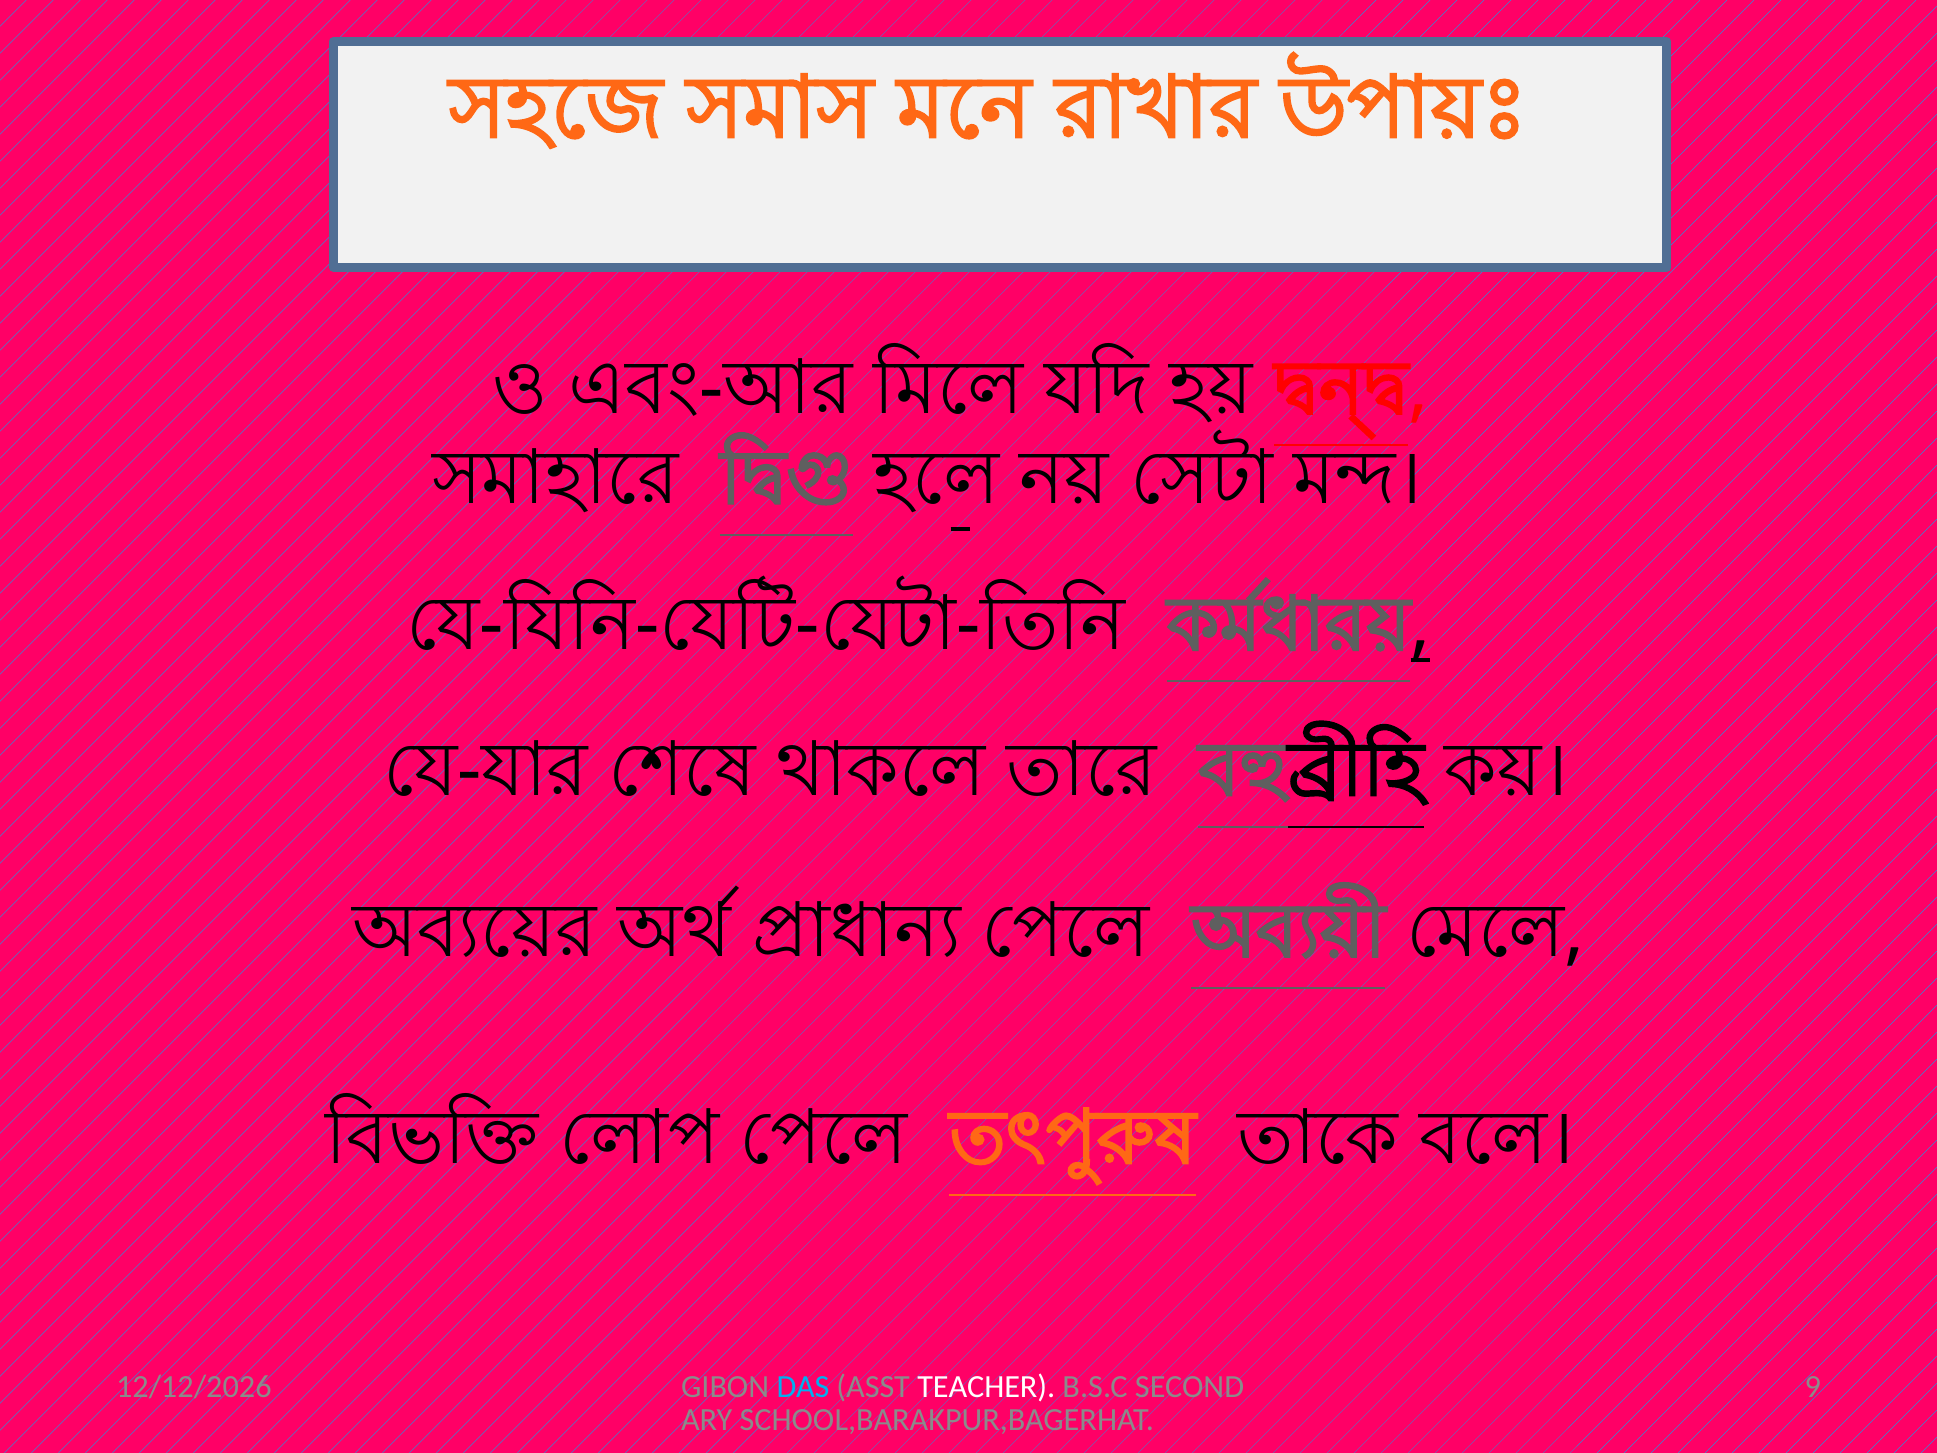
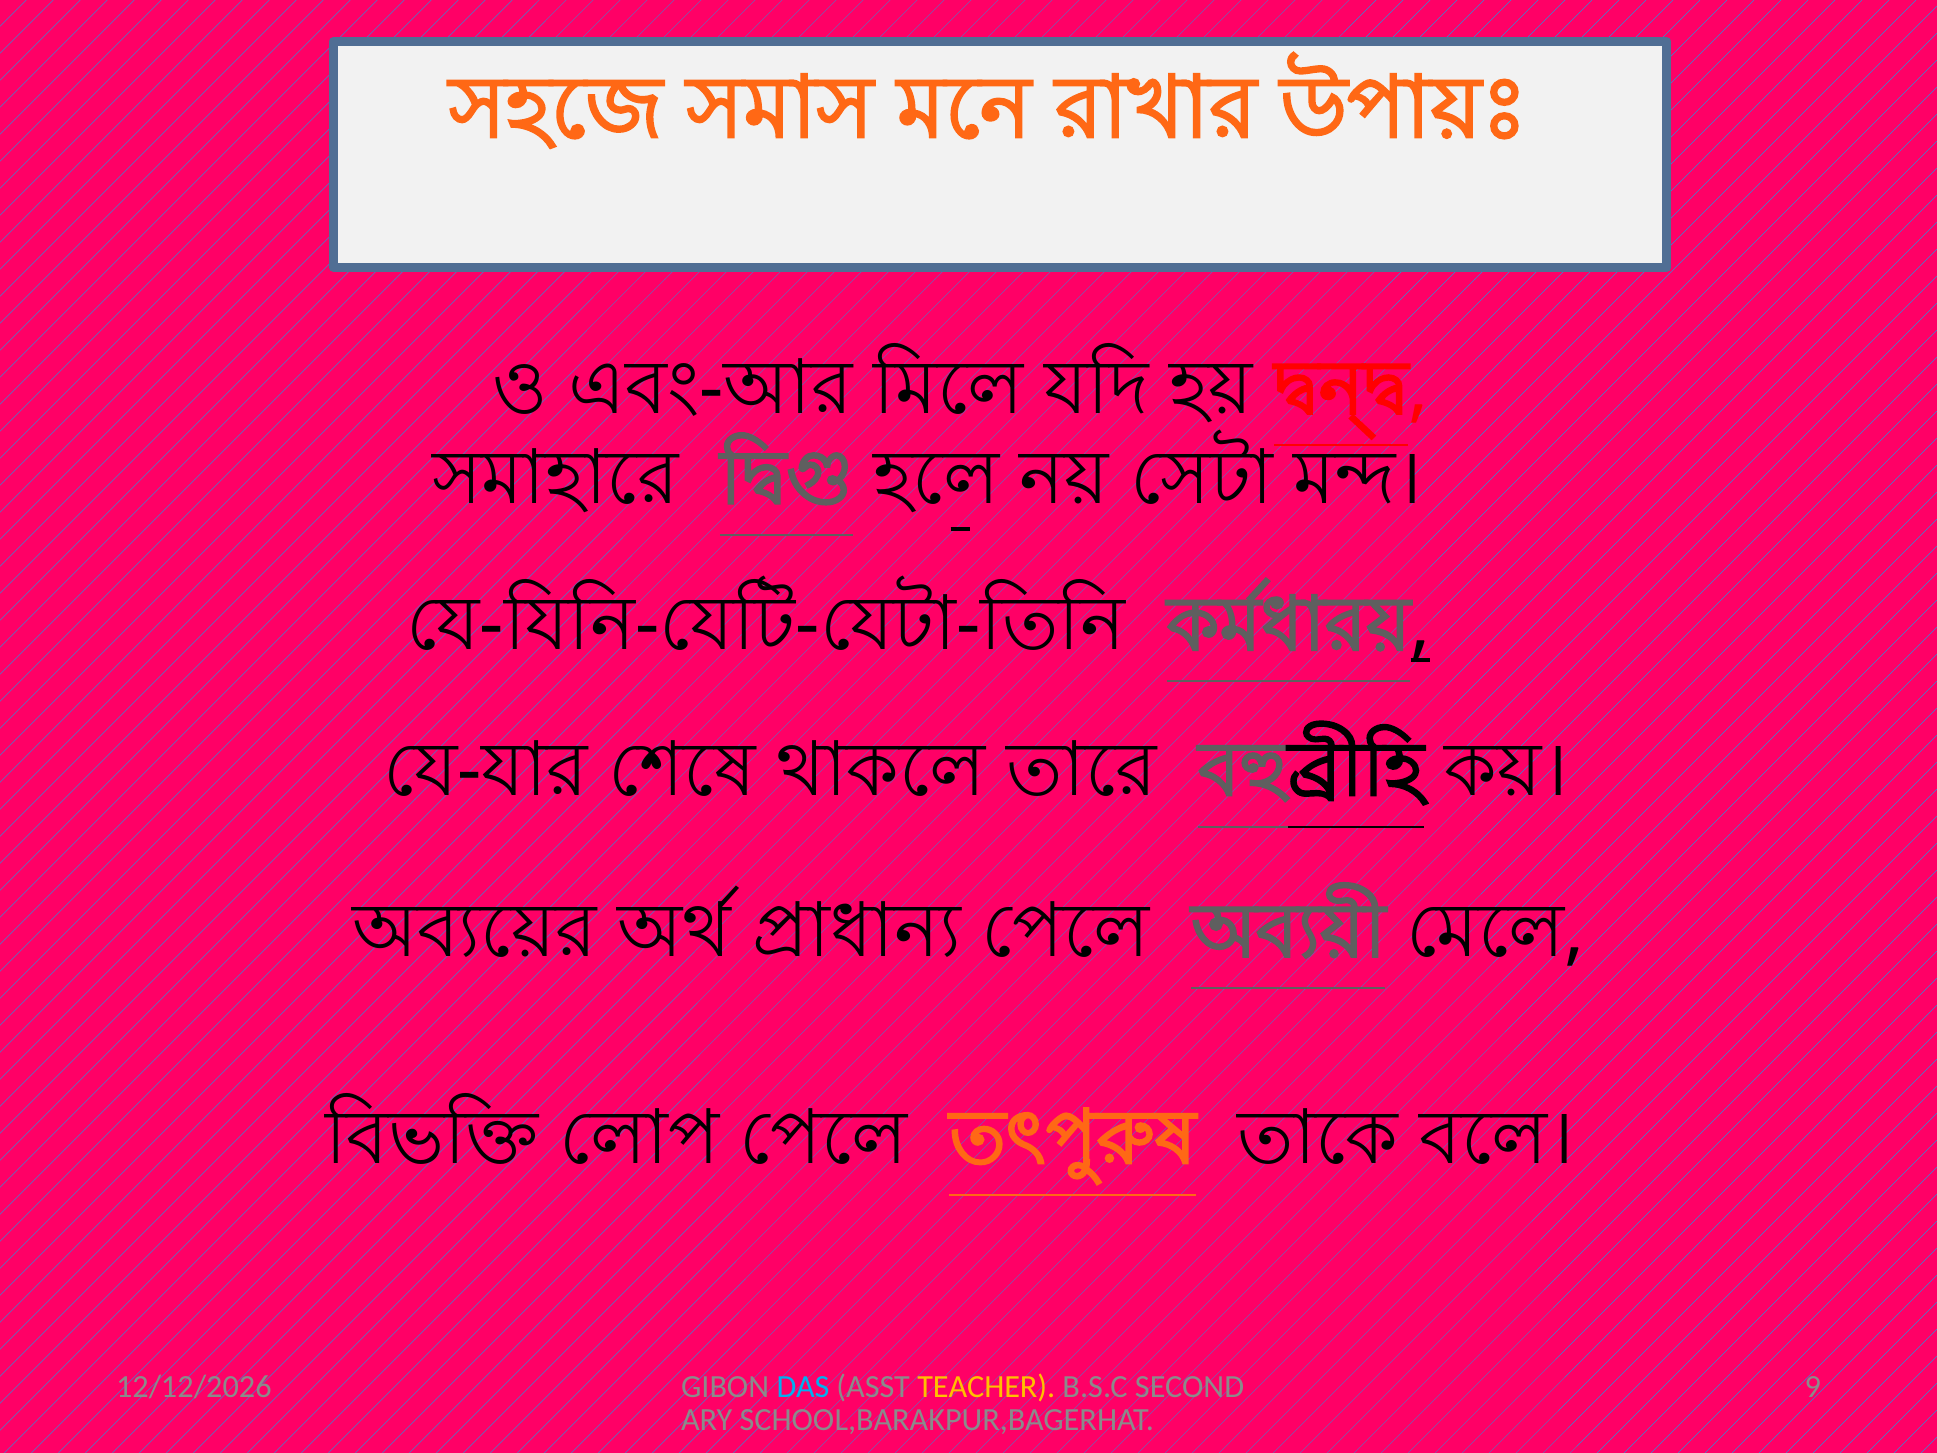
TEACHER colour: white -> yellow (986, 1387)
